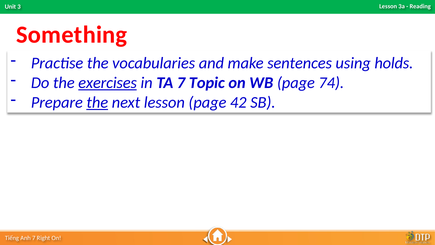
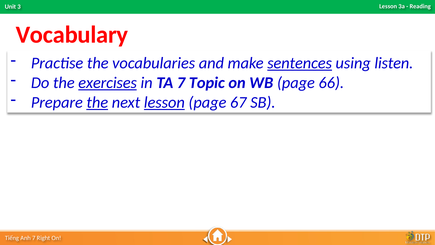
Something: Something -> Vocabulary (72, 35)
sentences underline: none -> present (300, 63)
holds: holds -> listen (394, 63)
74: 74 -> 66 (331, 83)
lesson underline: none -> present (164, 102)
42: 42 -> 67 (238, 102)
